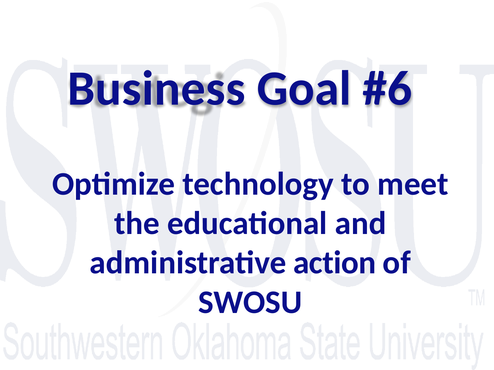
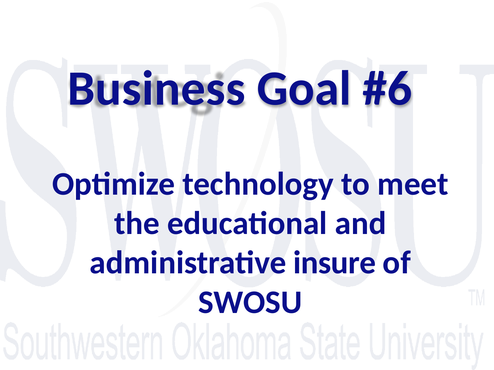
action: action -> insure (335, 263)
